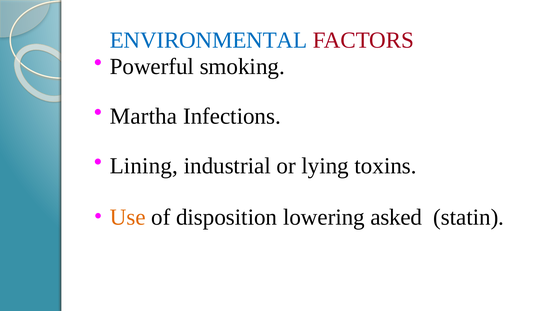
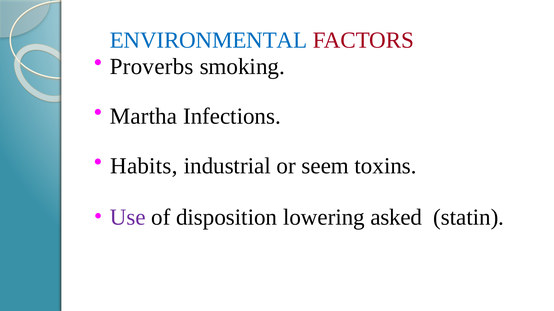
Powerful: Powerful -> Proverbs (152, 67)
Lining: Lining -> Habits (144, 166)
lying: lying -> seem (325, 166)
Use colour: orange -> purple (128, 218)
